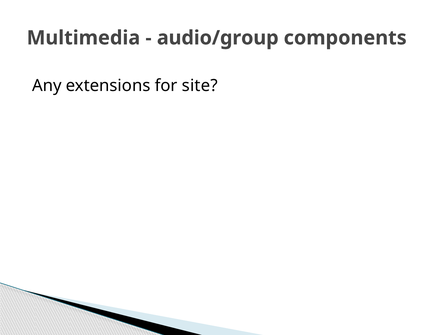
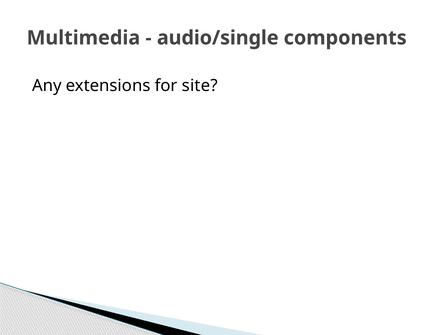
audio/group: audio/group -> audio/single (218, 38)
